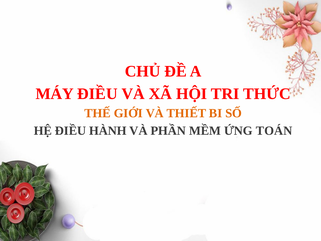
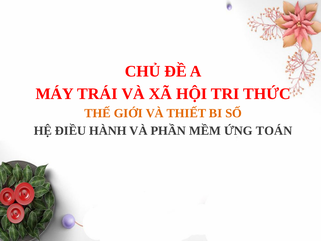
MÁY ĐIỀU: ĐIỀU -> TRÁI (97, 94)
